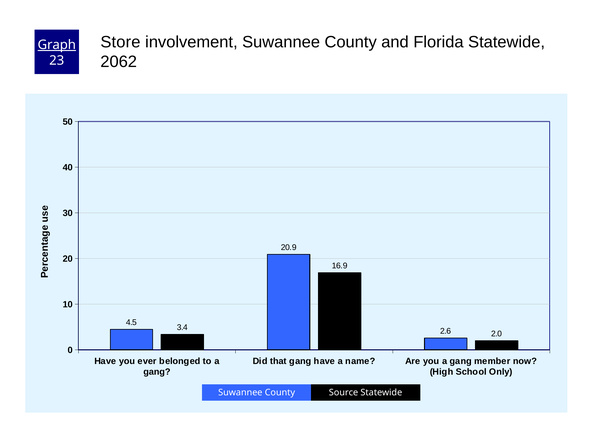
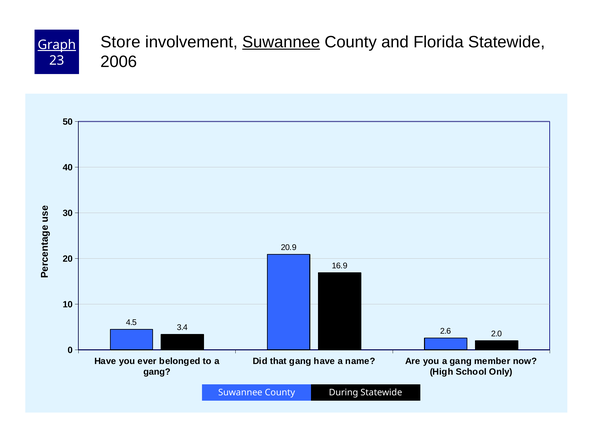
Suwannee underline: none -> present (281, 42)
2062: 2062 -> 2006 (119, 62)
Source: Source -> During (344, 393)
